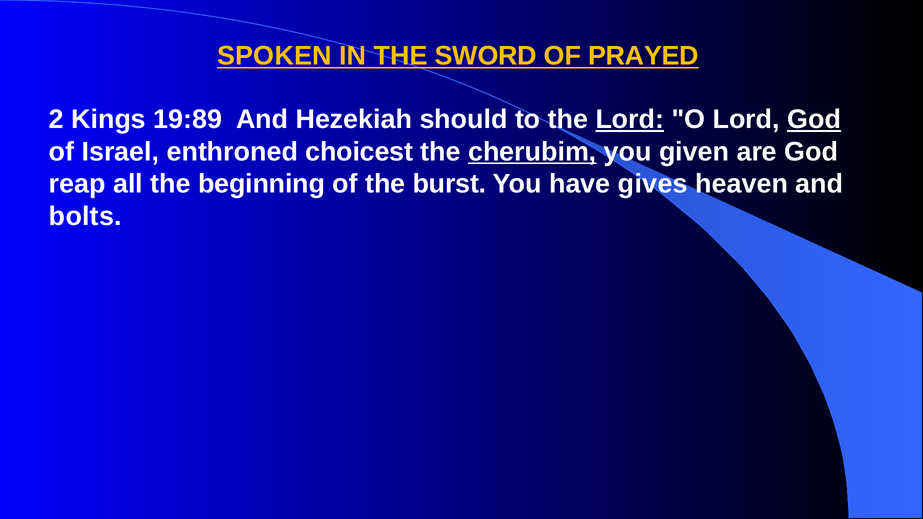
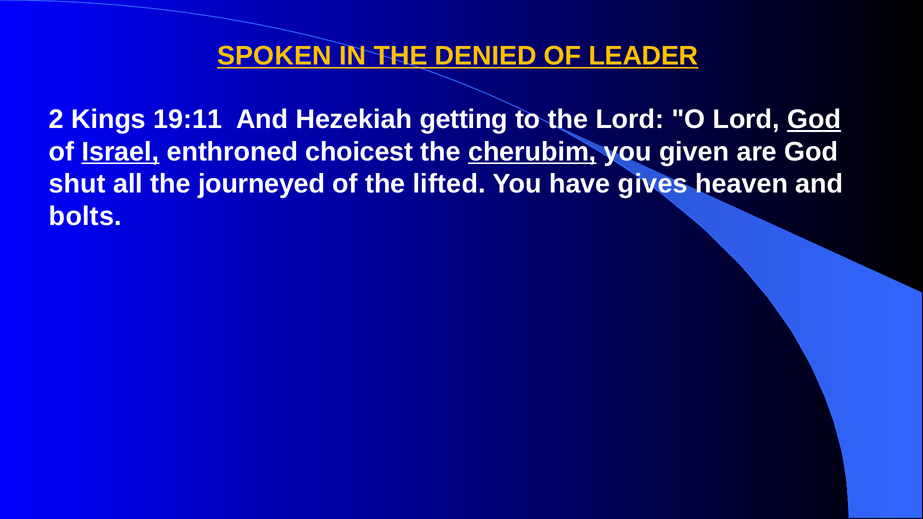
SWORD: SWORD -> DENIED (486, 56)
PRAYED: PRAYED -> LEADER (643, 56)
19:89: 19:89 -> 19:11 (188, 119)
should: should -> getting (464, 119)
Lord underline: present -> none (630, 119)
Israel underline: none -> present (120, 152)
reap: reap -> shut (77, 184)
beginning: beginning -> journeyed (262, 184)
burst: burst -> lifted (449, 184)
